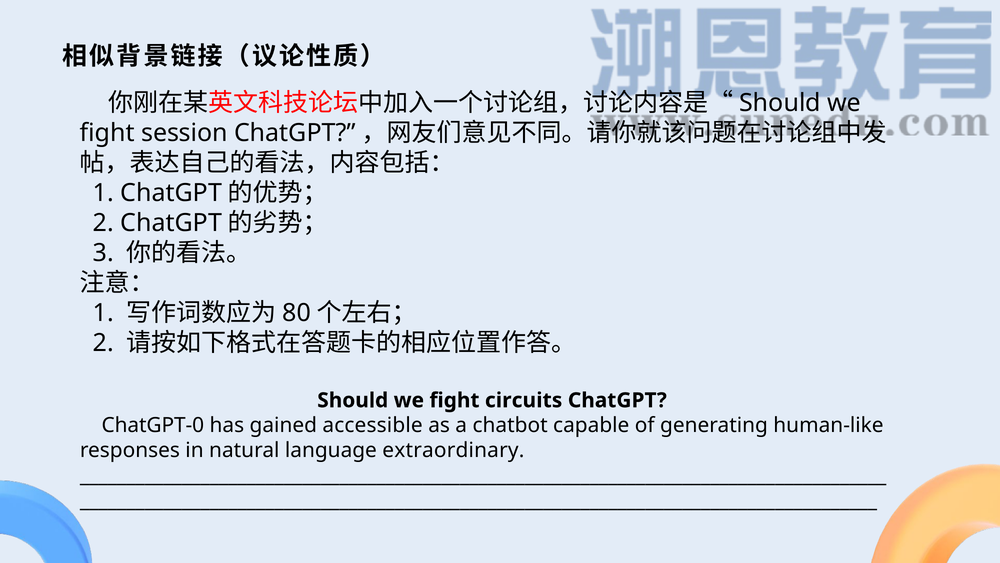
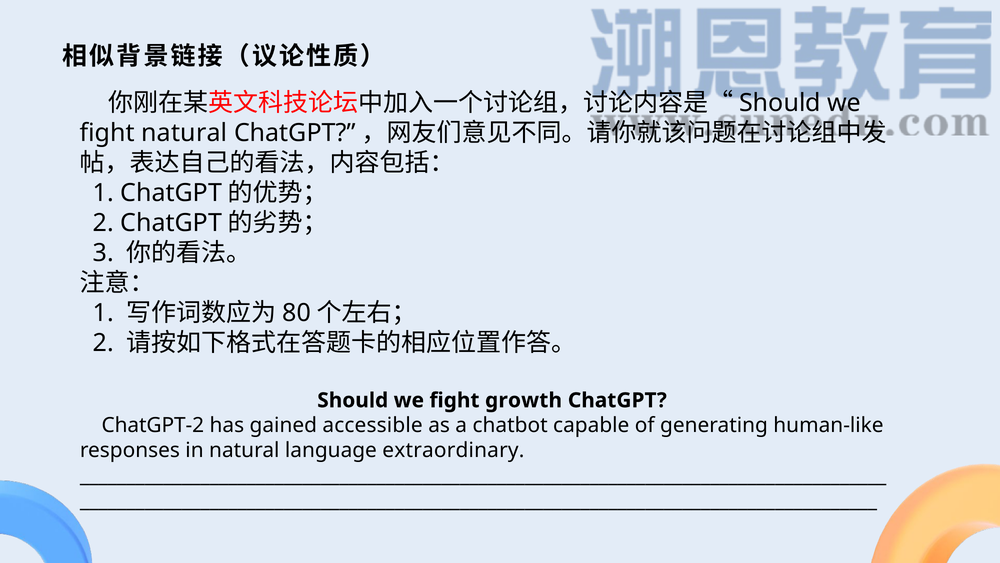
fight session: session -> natural (184, 133)
circuits: circuits -> growth (524, 400)
ChatGPT-0: ChatGPT-0 -> ChatGPT-2 (153, 425)
